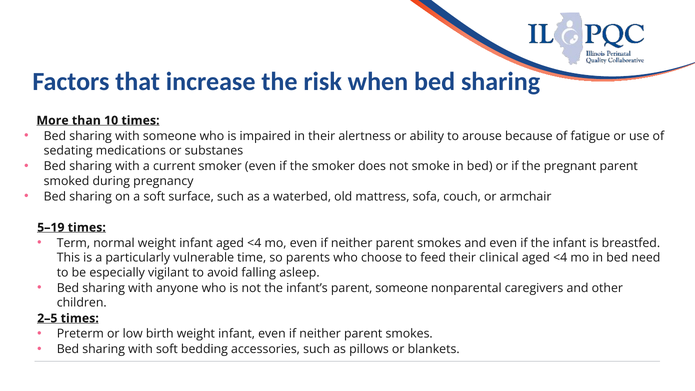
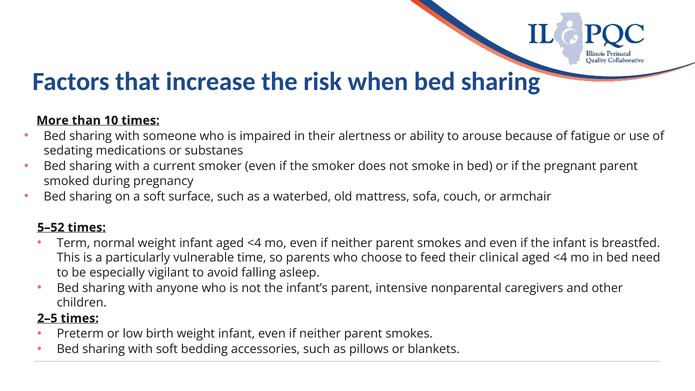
5–19: 5–19 -> 5–52 (51, 228)
parent someone: someone -> intensive (402, 288)
